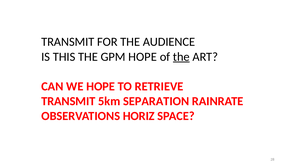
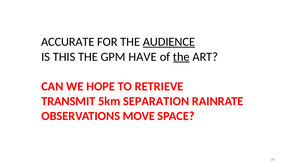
TRANSMIT: TRANSMIT -> ACCURATE (68, 42)
AUDIENCE underline: none -> present (169, 42)
GPM HOPE: HOPE -> HAVE (143, 57)
HORIZ: HORIZ -> MOVE (139, 116)
